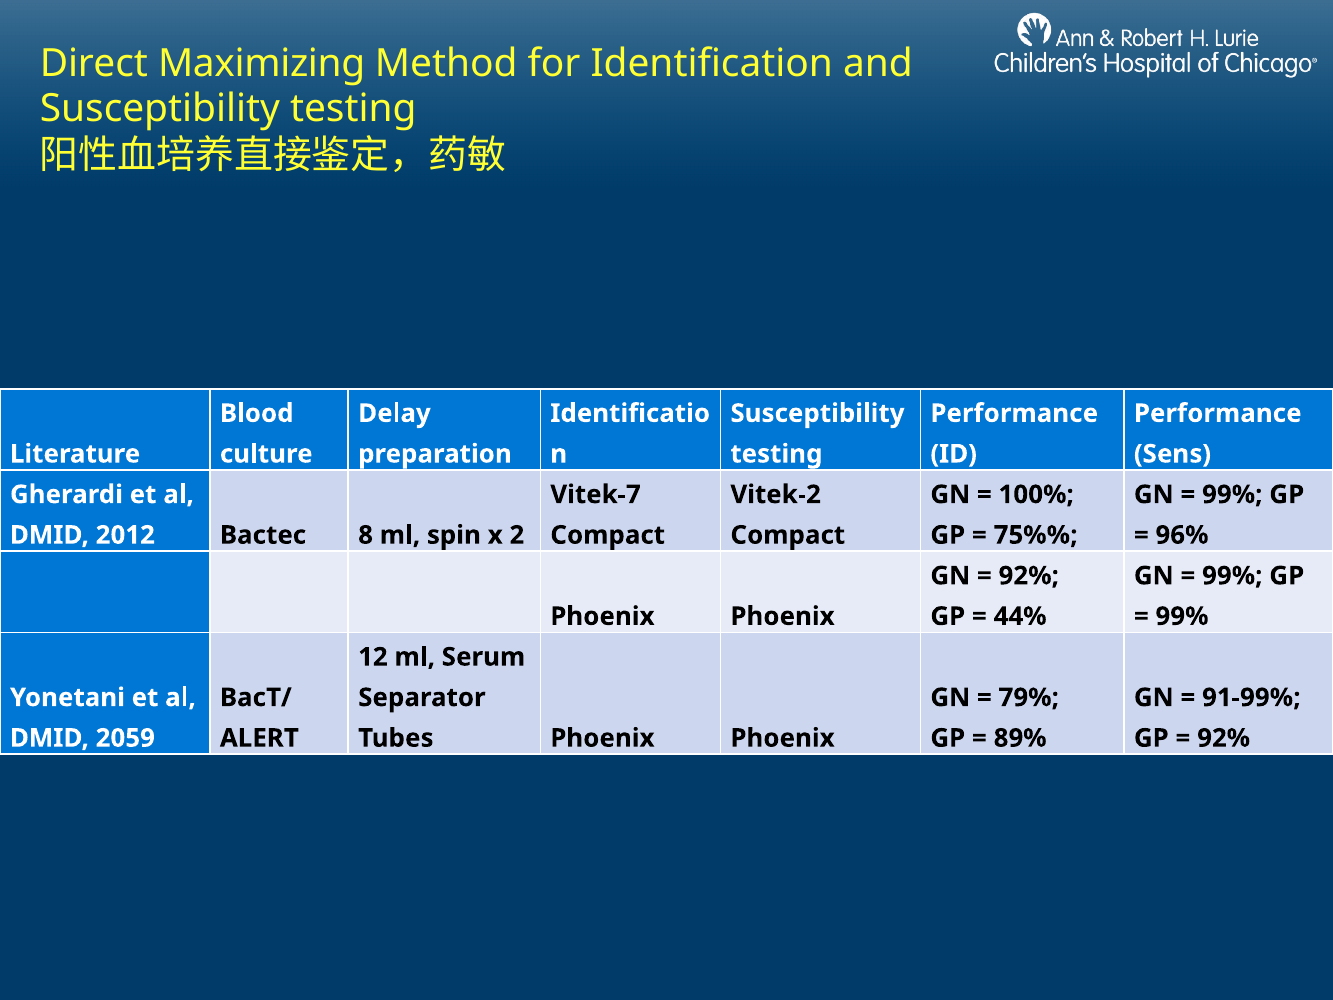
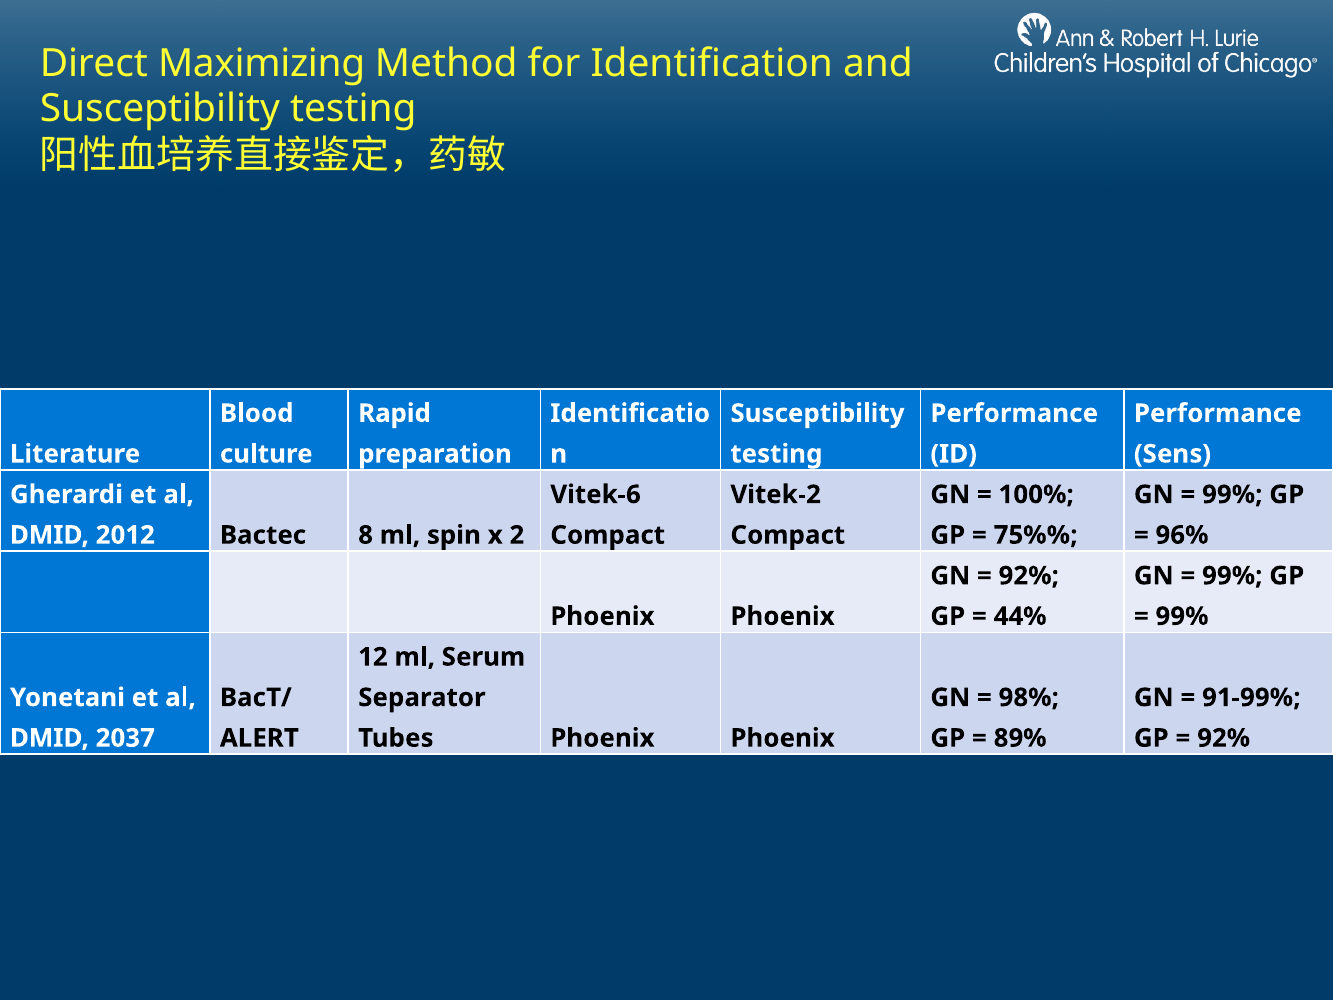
Delay: Delay -> Rapid (395, 413)
Vitek-7: Vitek-7 -> Vitek-6 (596, 494)
79%: 79% -> 98% (1029, 697)
2059: 2059 -> 2037 (125, 738)
